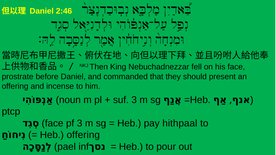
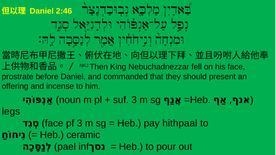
ptcp: ptcp -> legs (11, 112)
Heb offering: offering -> ceramic (83, 135)
